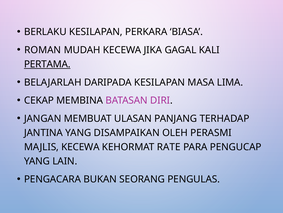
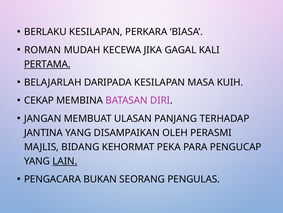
LIMA: LIMA -> KUIH (230, 82)
MAJLIS KECEWA: KECEWA -> BIDANG (80, 146)
RATE: RATE -> PEKA (169, 146)
LAIN underline: none -> present (65, 161)
